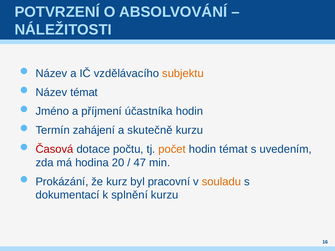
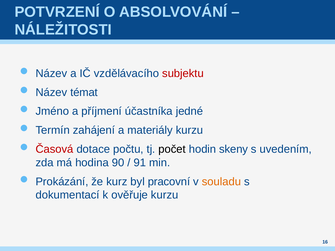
subjektu colour: orange -> red (183, 73)
účastníka hodin: hodin -> jedné (189, 111)
skutečně: skutečně -> materiály (150, 130)
počet colour: orange -> black (172, 149)
hodin témat: témat -> skeny (234, 149)
20: 20 -> 90 (118, 163)
47: 47 -> 91 (140, 163)
splnění: splnění -> ověřuje (130, 195)
